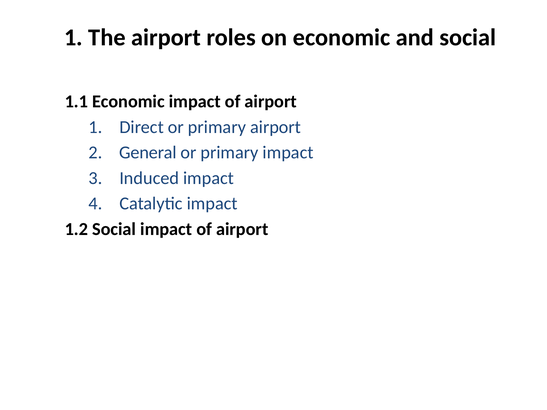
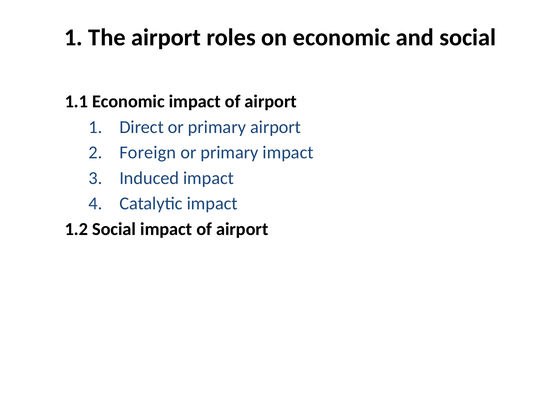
General: General -> Foreign (148, 153)
